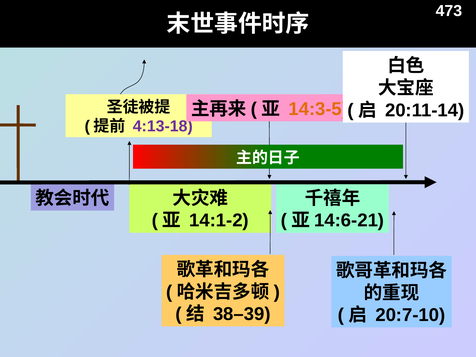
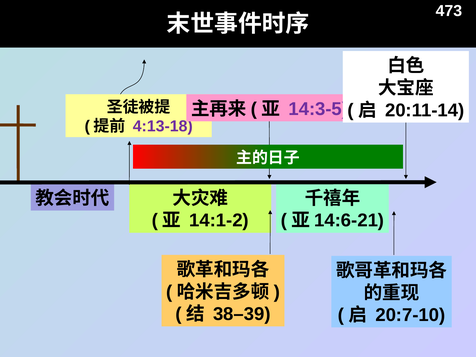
14:3-5 colour: orange -> purple (318, 109)
